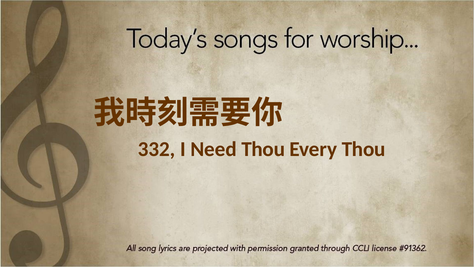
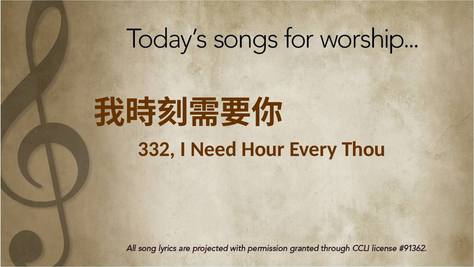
Need Thou: Thou -> Hour (263, 149)
